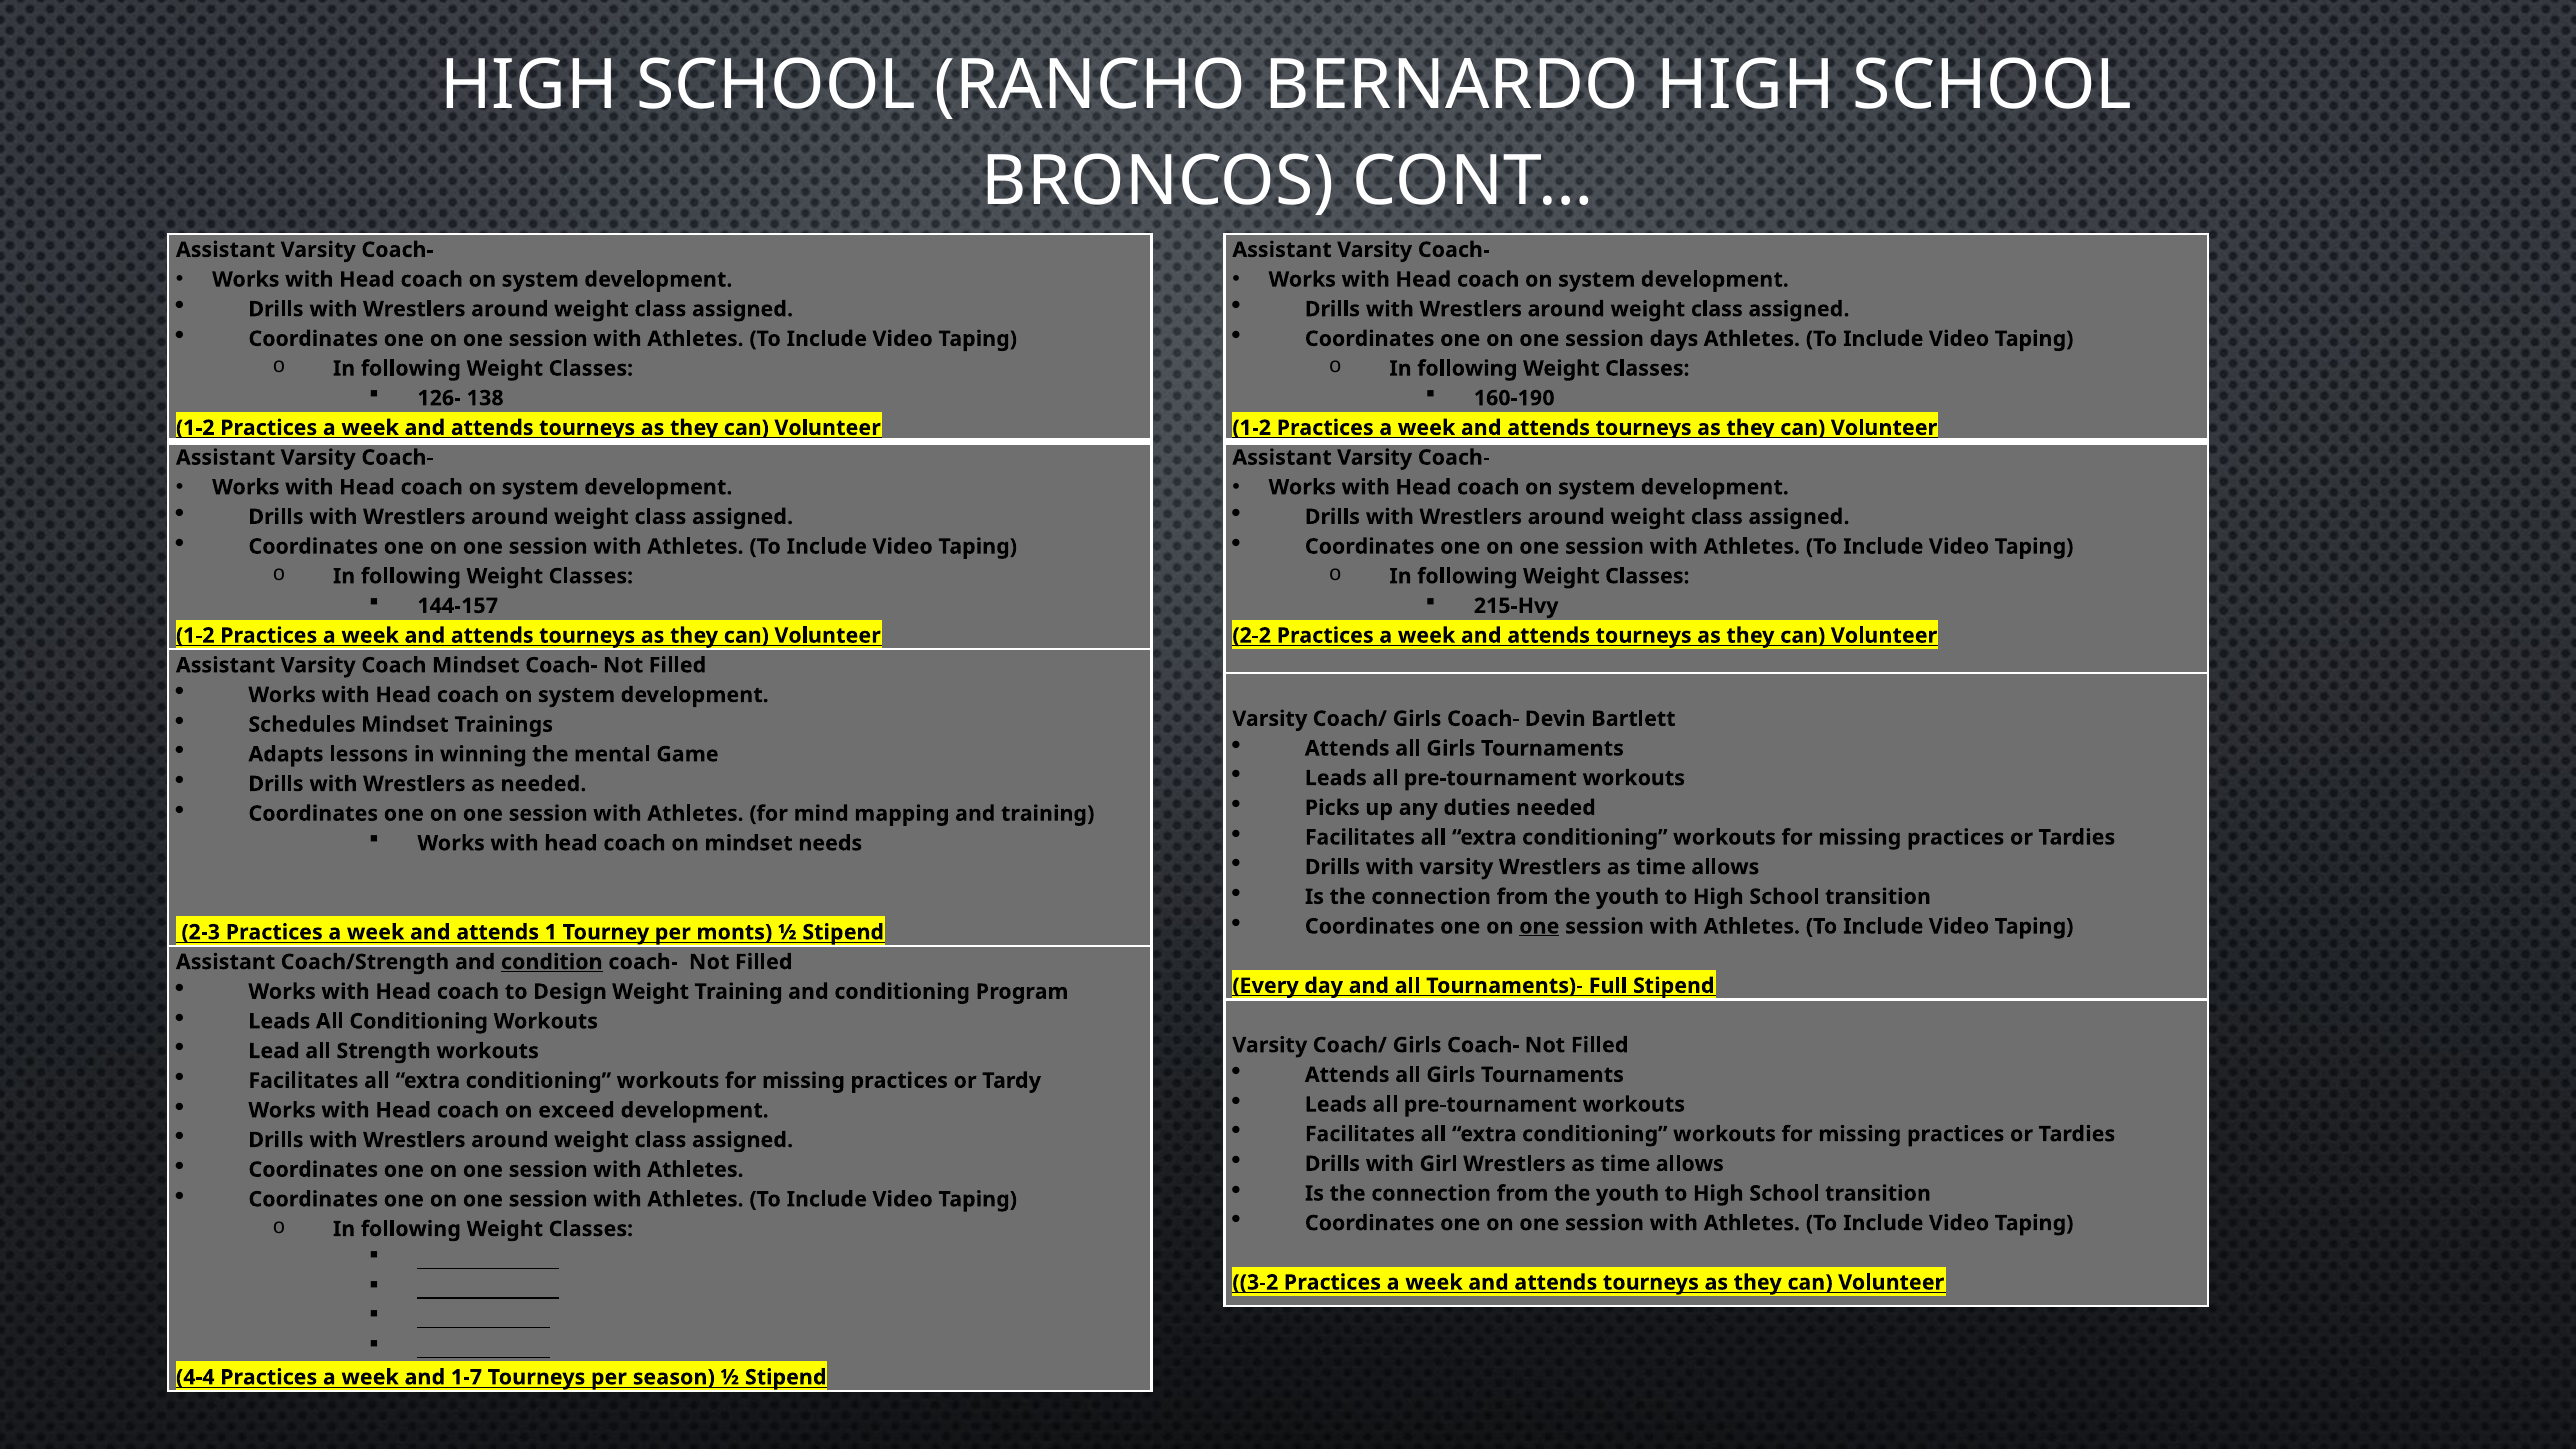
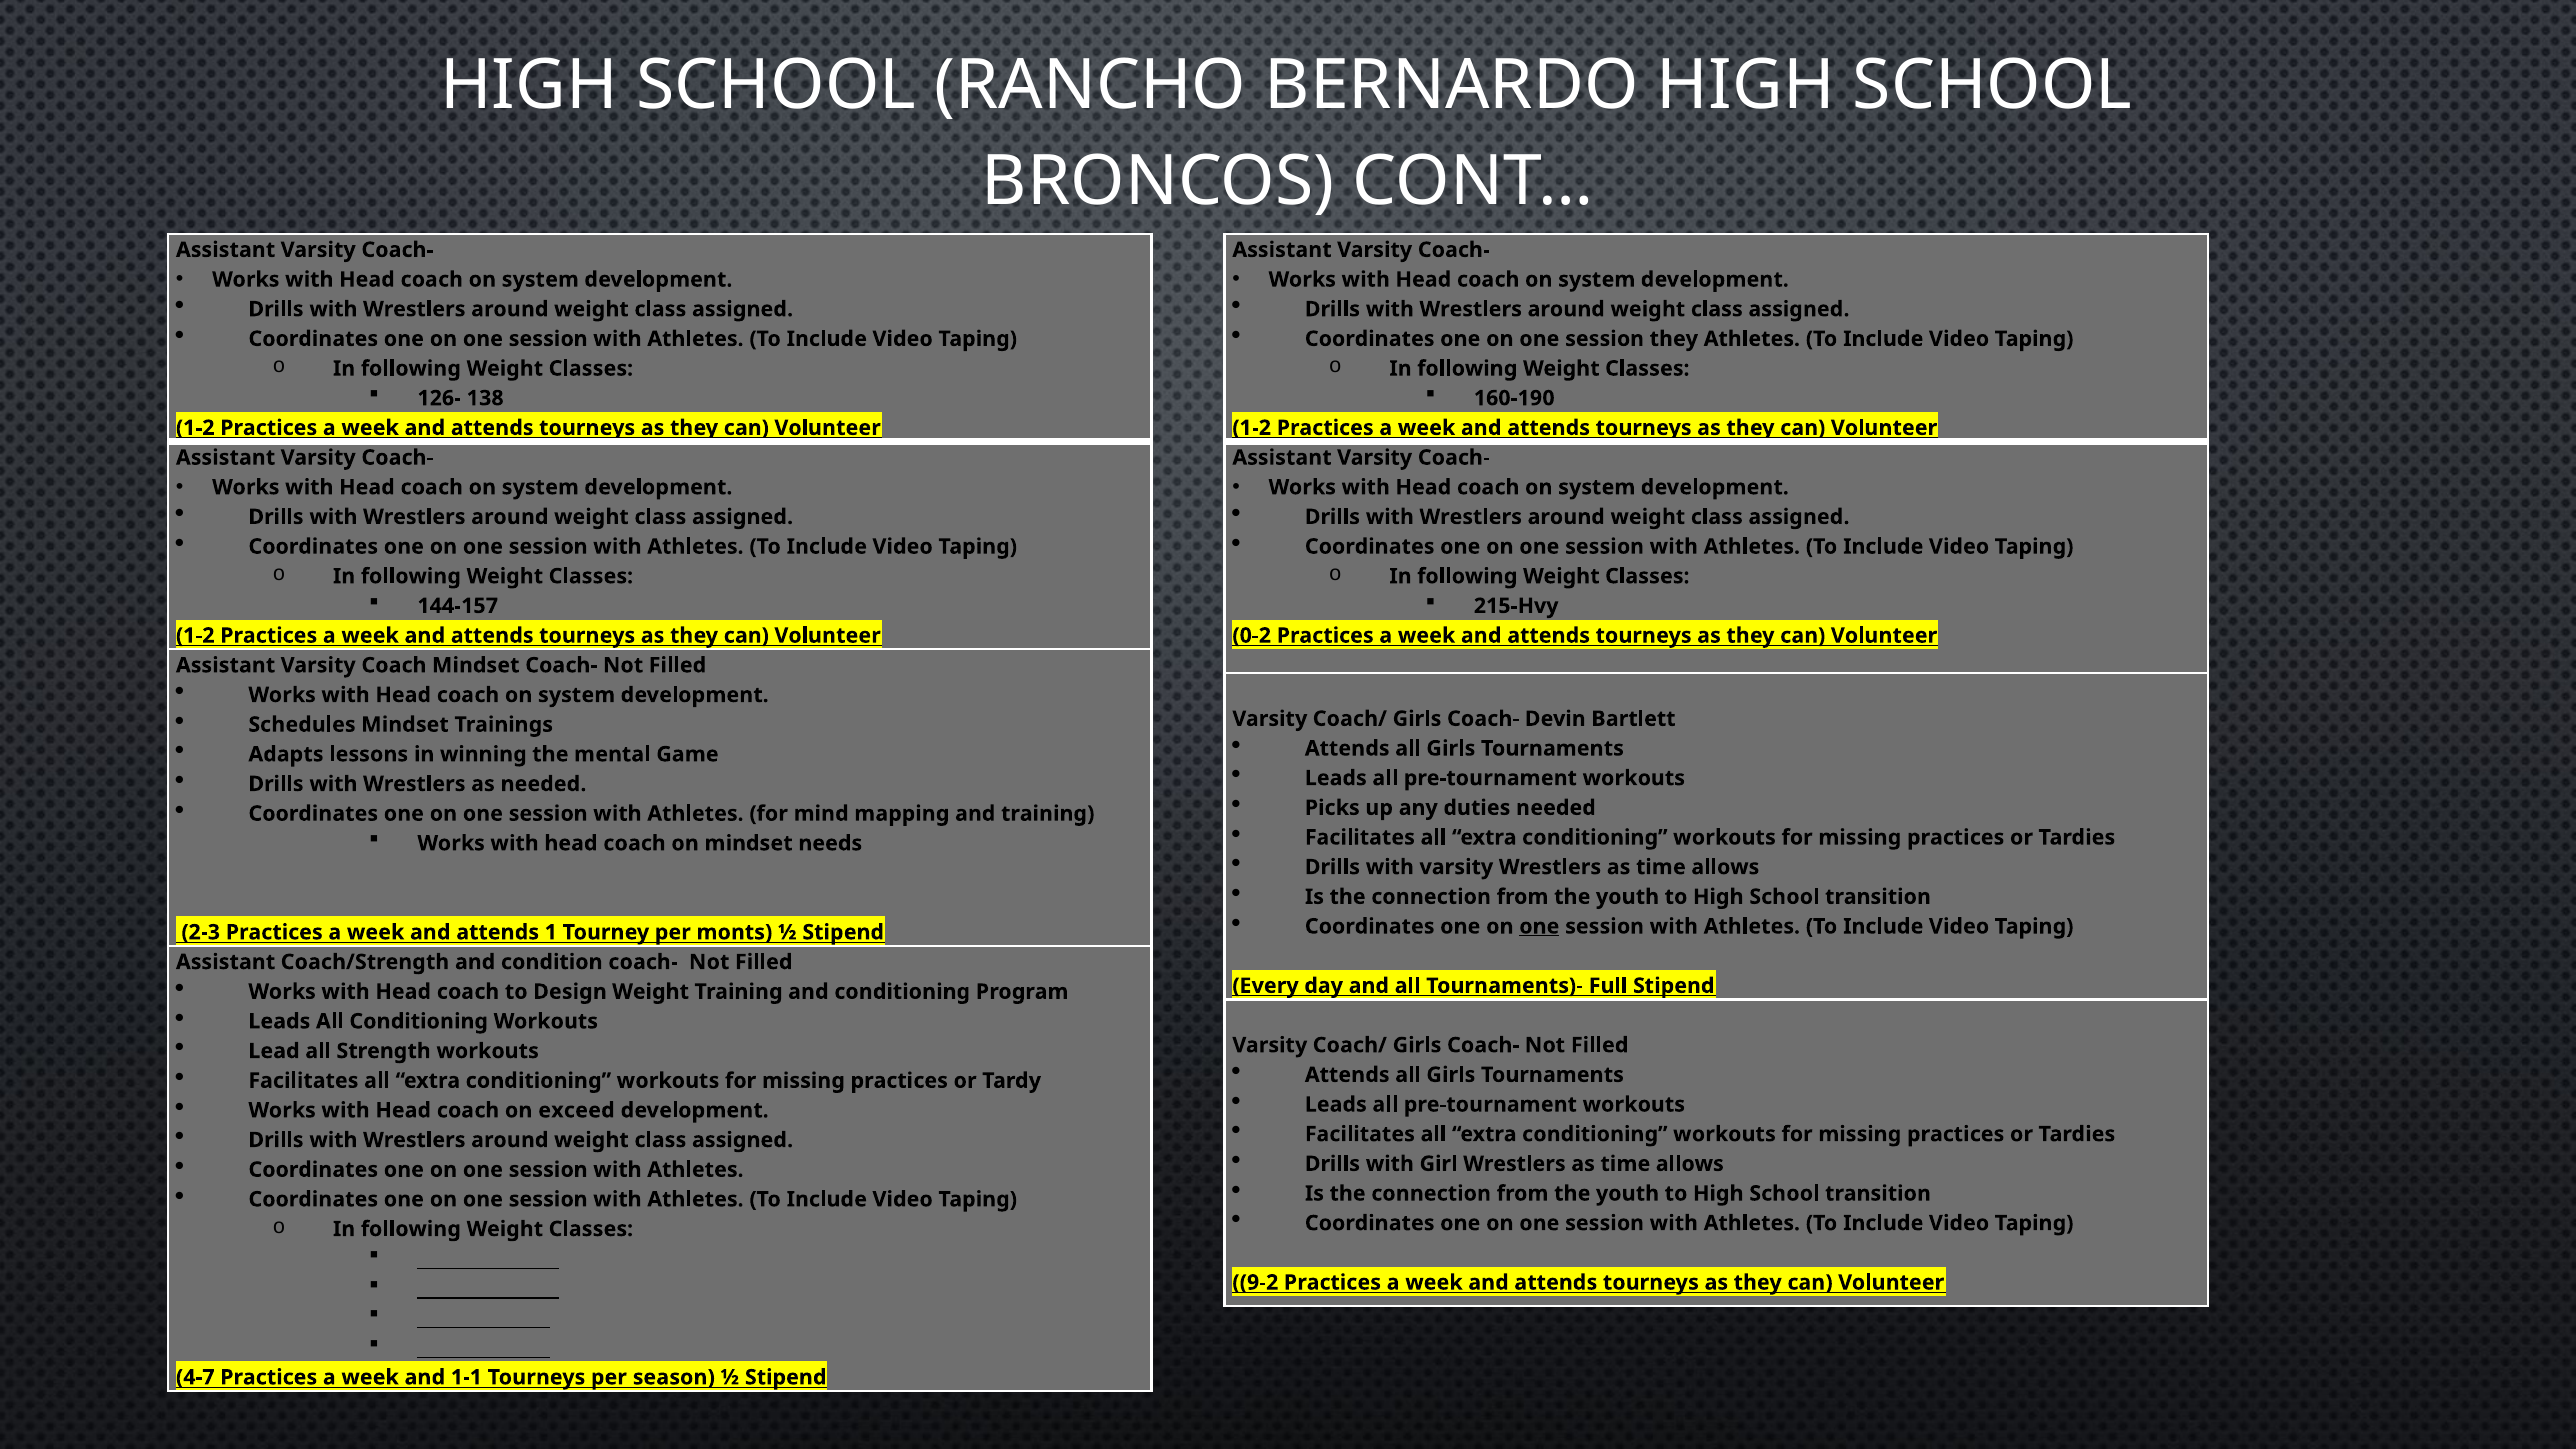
session days: days -> they (1674, 339)
2-2: 2-2 -> 0-2 (1252, 636)
condition underline: present -> none (552, 962)
3-2: 3-2 -> 9-2 (1255, 1282)
4-4: 4-4 -> 4-7 (195, 1377)
1-7: 1-7 -> 1-1 (466, 1377)
